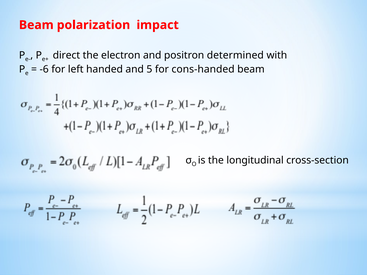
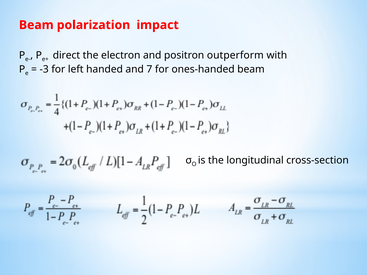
determined: determined -> outperform (235, 55)
-6: -6 -> -3 (44, 69)
5: 5 -> 7 (149, 69)
cons-handed: cons-handed -> ones-handed (203, 69)
